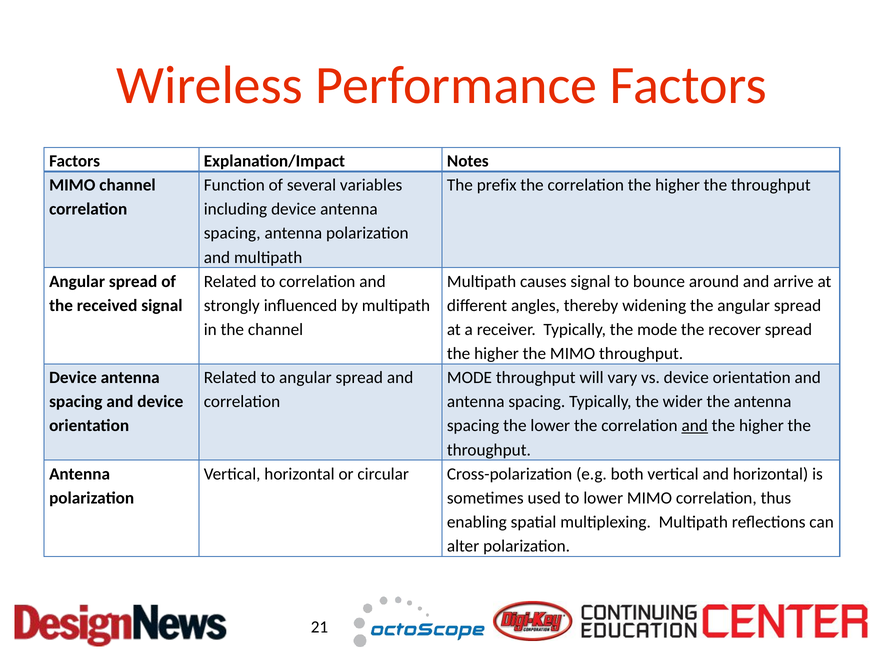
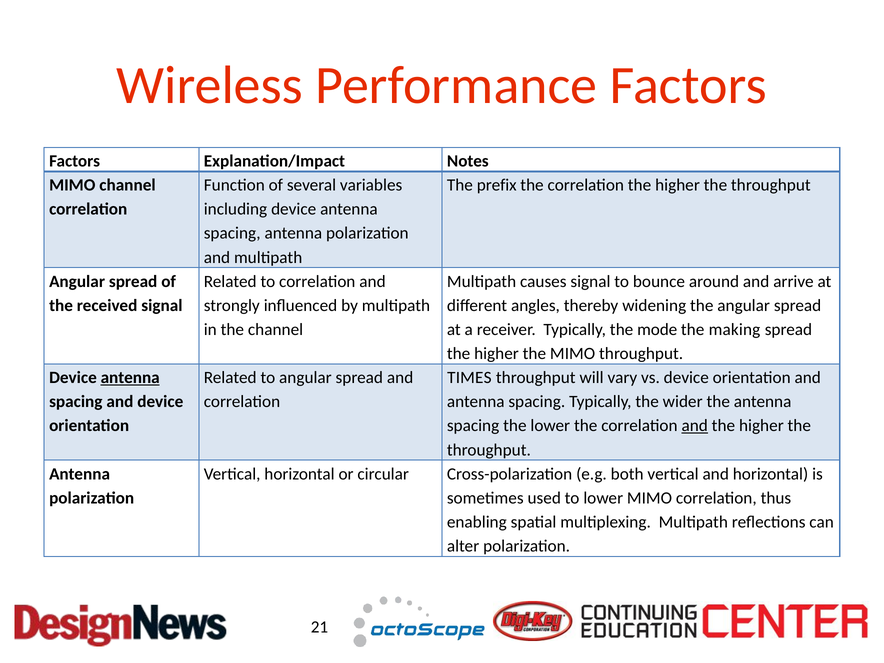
recover: recover -> making (734, 330)
antenna underline: none -> present (130, 378)
MODE: MODE -> TIMES (469, 378)
